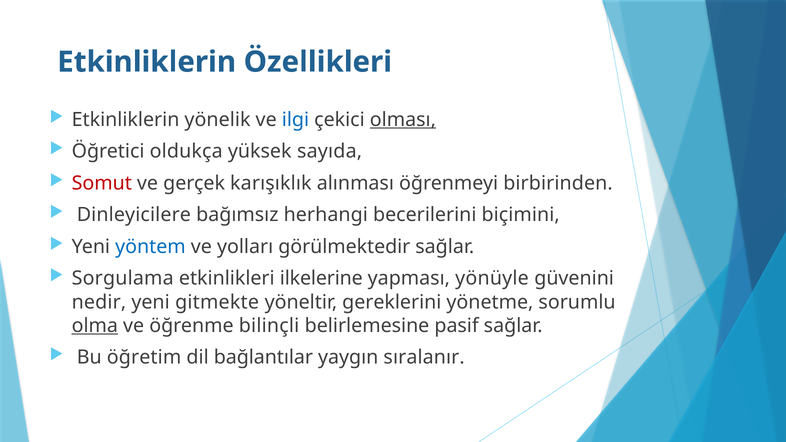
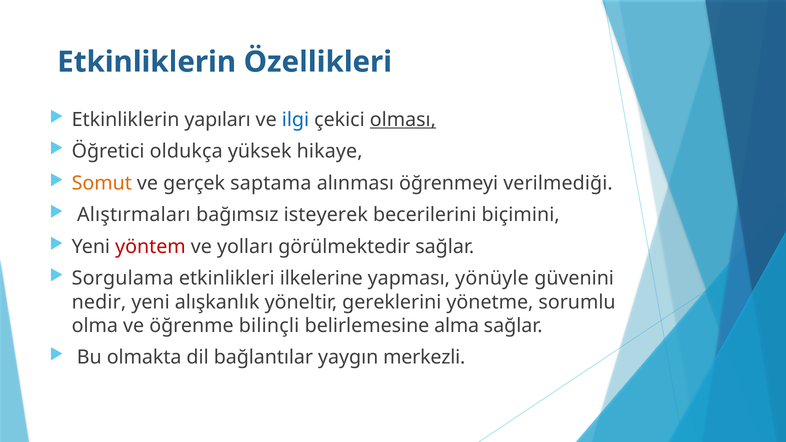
yönelik: yönelik -> yapıları (218, 120)
sayıda: sayıda -> hikaye (330, 151)
Somut colour: red -> orange (102, 183)
karışıklık: karışıklık -> saptama (271, 183)
birbirinden: birbirinden -> verilmediği (558, 183)
Dinleyicilere: Dinleyicilere -> Alıştırmaları (134, 215)
herhangi: herhangi -> isteyerek (326, 215)
yöntem colour: blue -> red (150, 247)
gitmekte: gitmekte -> alışkanlık (217, 302)
olma underline: present -> none (95, 326)
pasif: pasif -> alma (457, 326)
öğretim: öğretim -> olmakta (144, 357)
sıralanır: sıralanır -> merkezli (424, 357)
